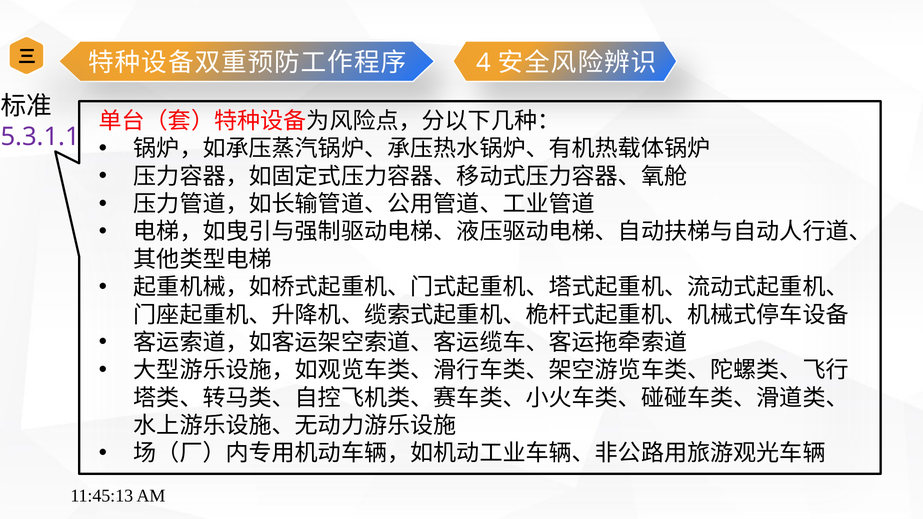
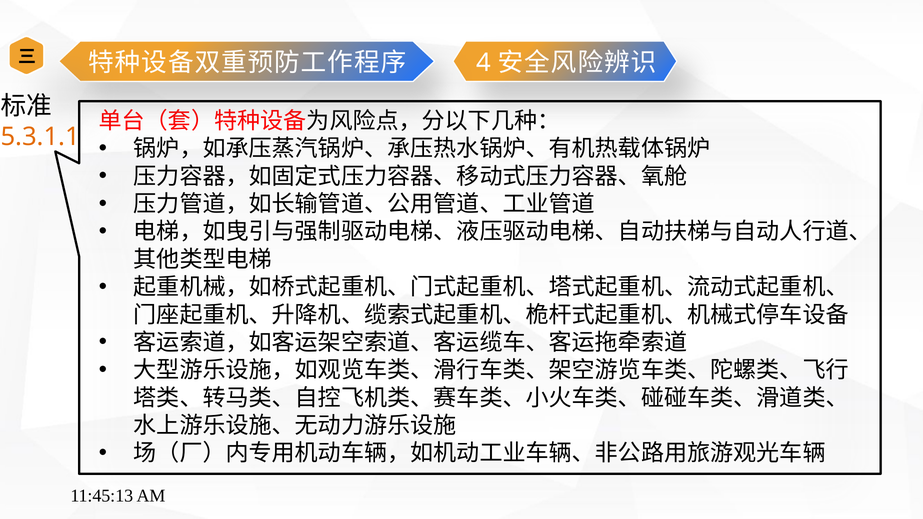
5.3.1.1 colour: purple -> orange (40, 137)
